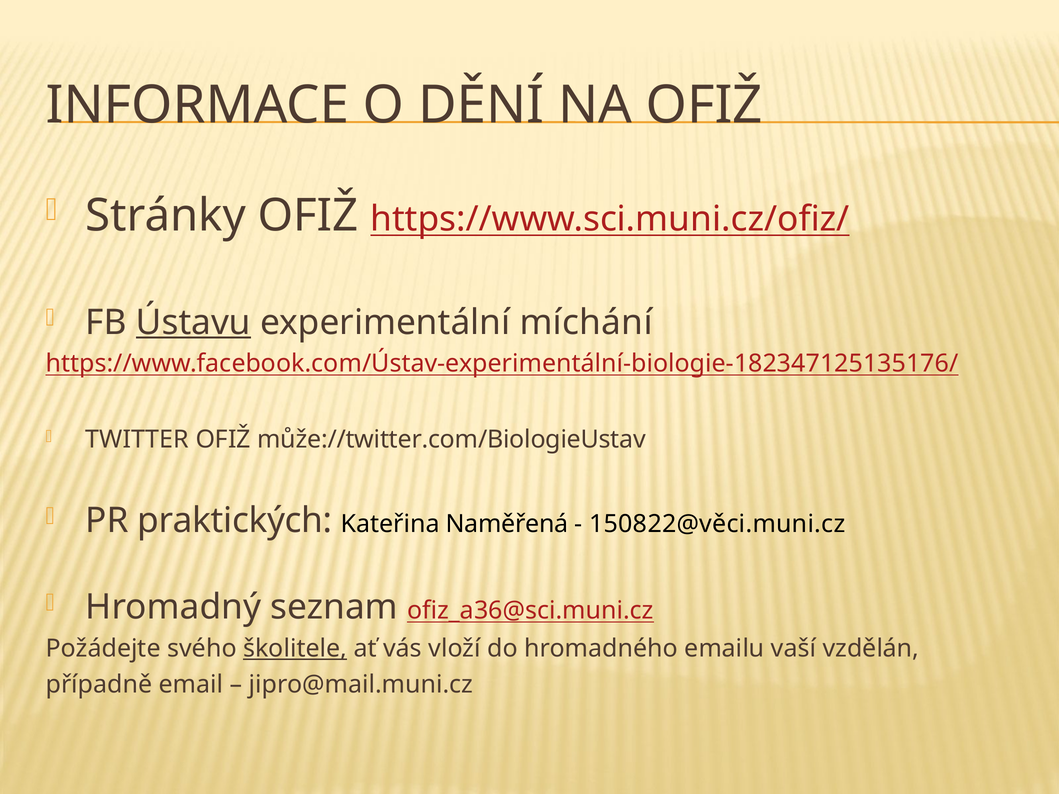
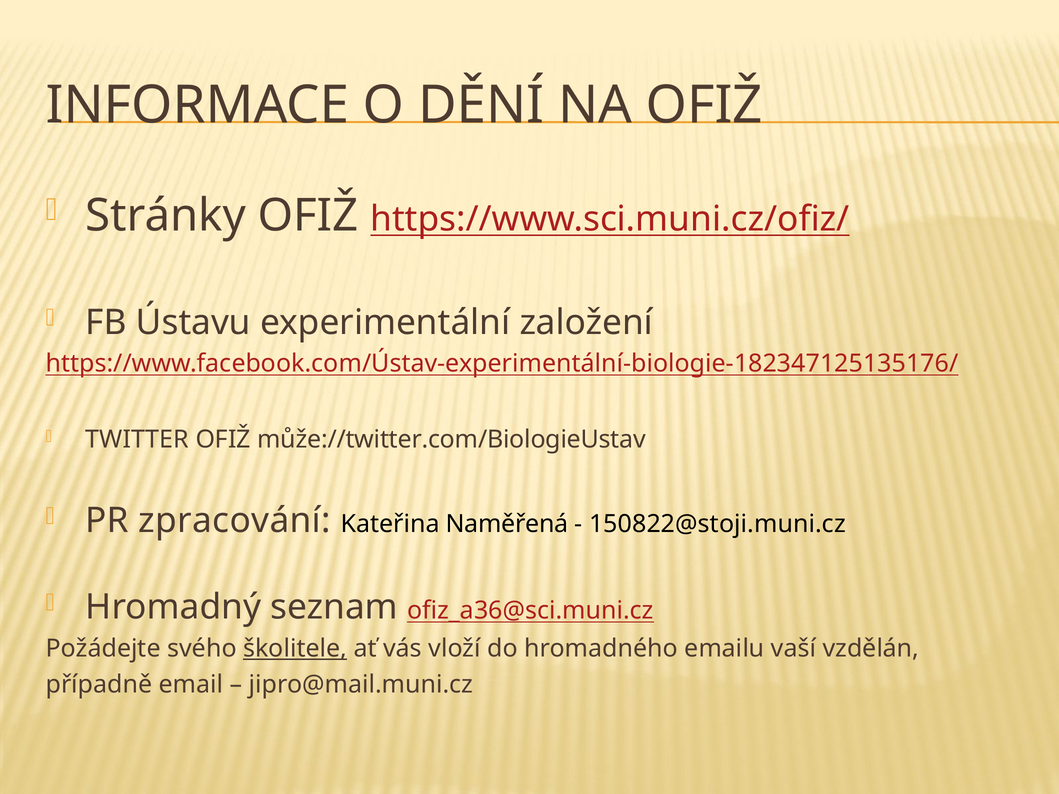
Ústavu underline: present -> none (193, 322)
míchání: míchání -> založení (586, 322)
praktických: praktických -> zpracování (235, 521)
150822@věci.muni.cz: 150822@věci.muni.cz -> 150822@stoji.muni.cz (717, 524)
